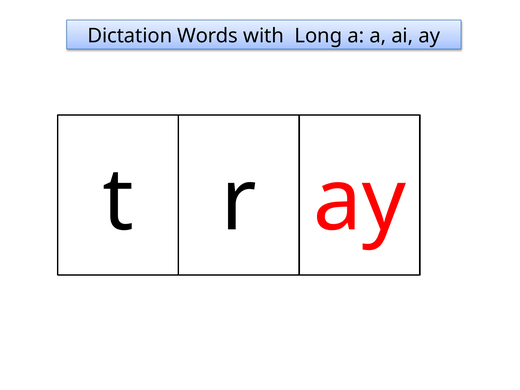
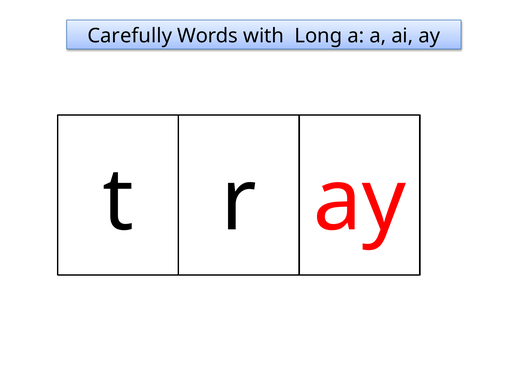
Dictation: Dictation -> Carefully (130, 36)
